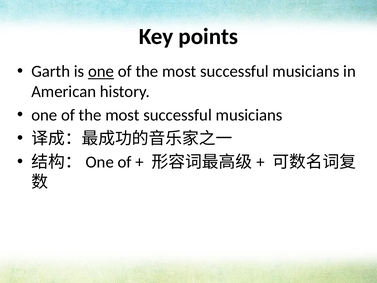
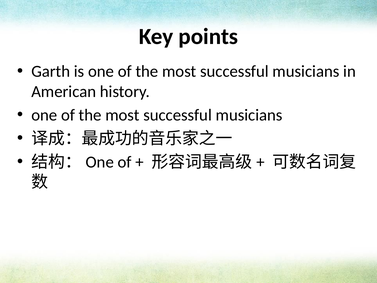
one underline: present -> none (101, 71)
